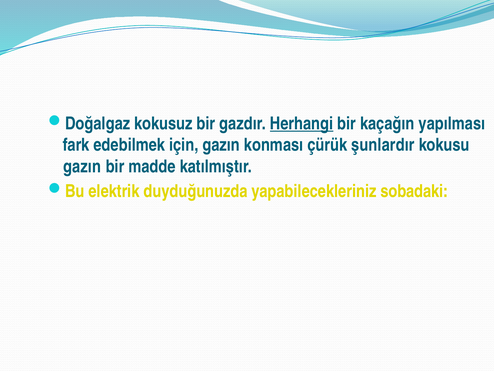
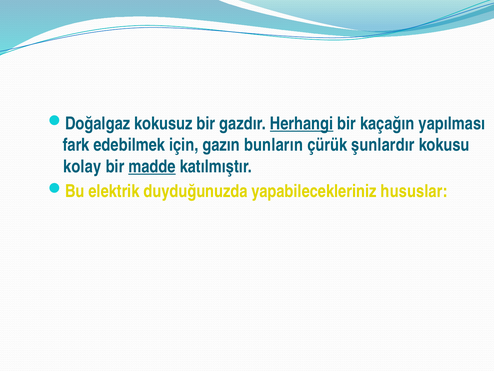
konması: konması -> bunların (274, 145)
gazın: gazın -> kolay (82, 166)
madde underline: none -> present (152, 166)
sobadaki: sobadaki -> hususlar (414, 191)
